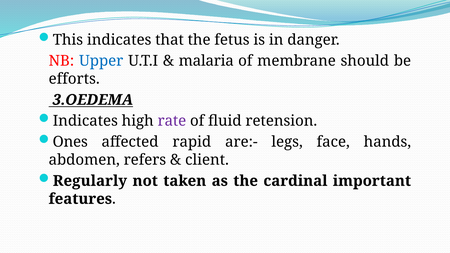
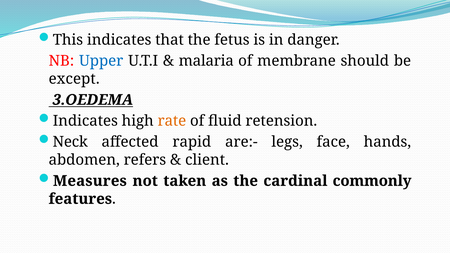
efforts: efforts -> except (74, 79)
rate colour: purple -> orange (172, 121)
Ones: Ones -> Neck (70, 142)
Regularly: Regularly -> Measures (90, 181)
important: important -> commonly (372, 181)
